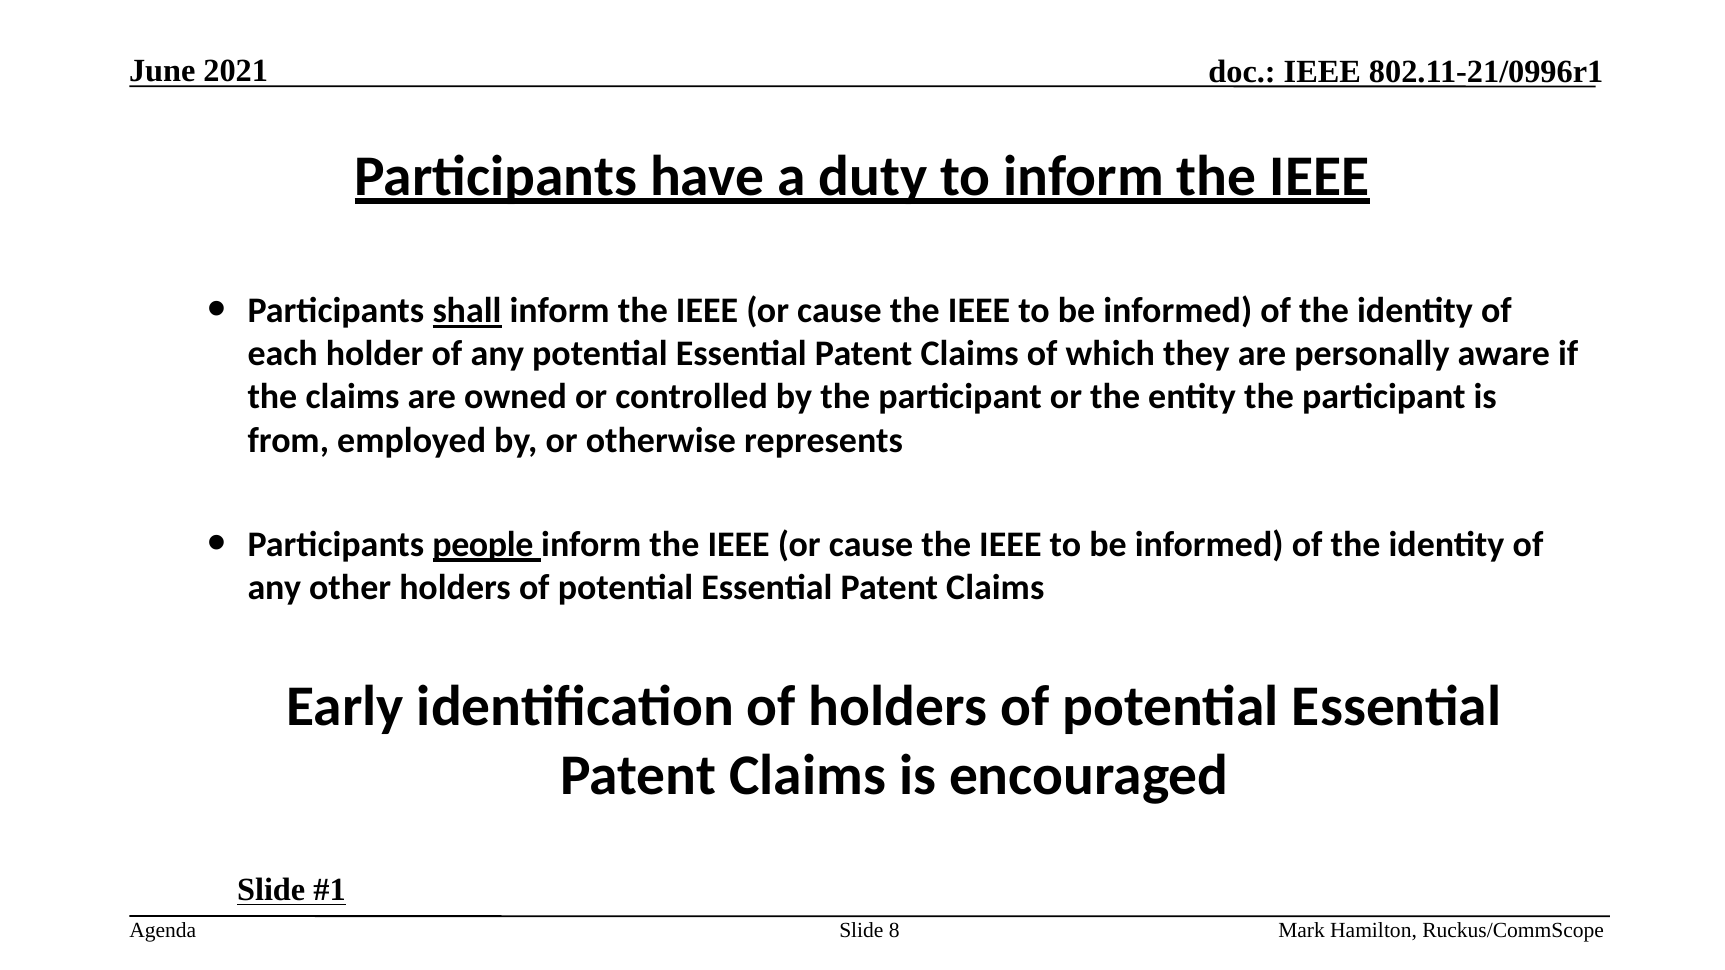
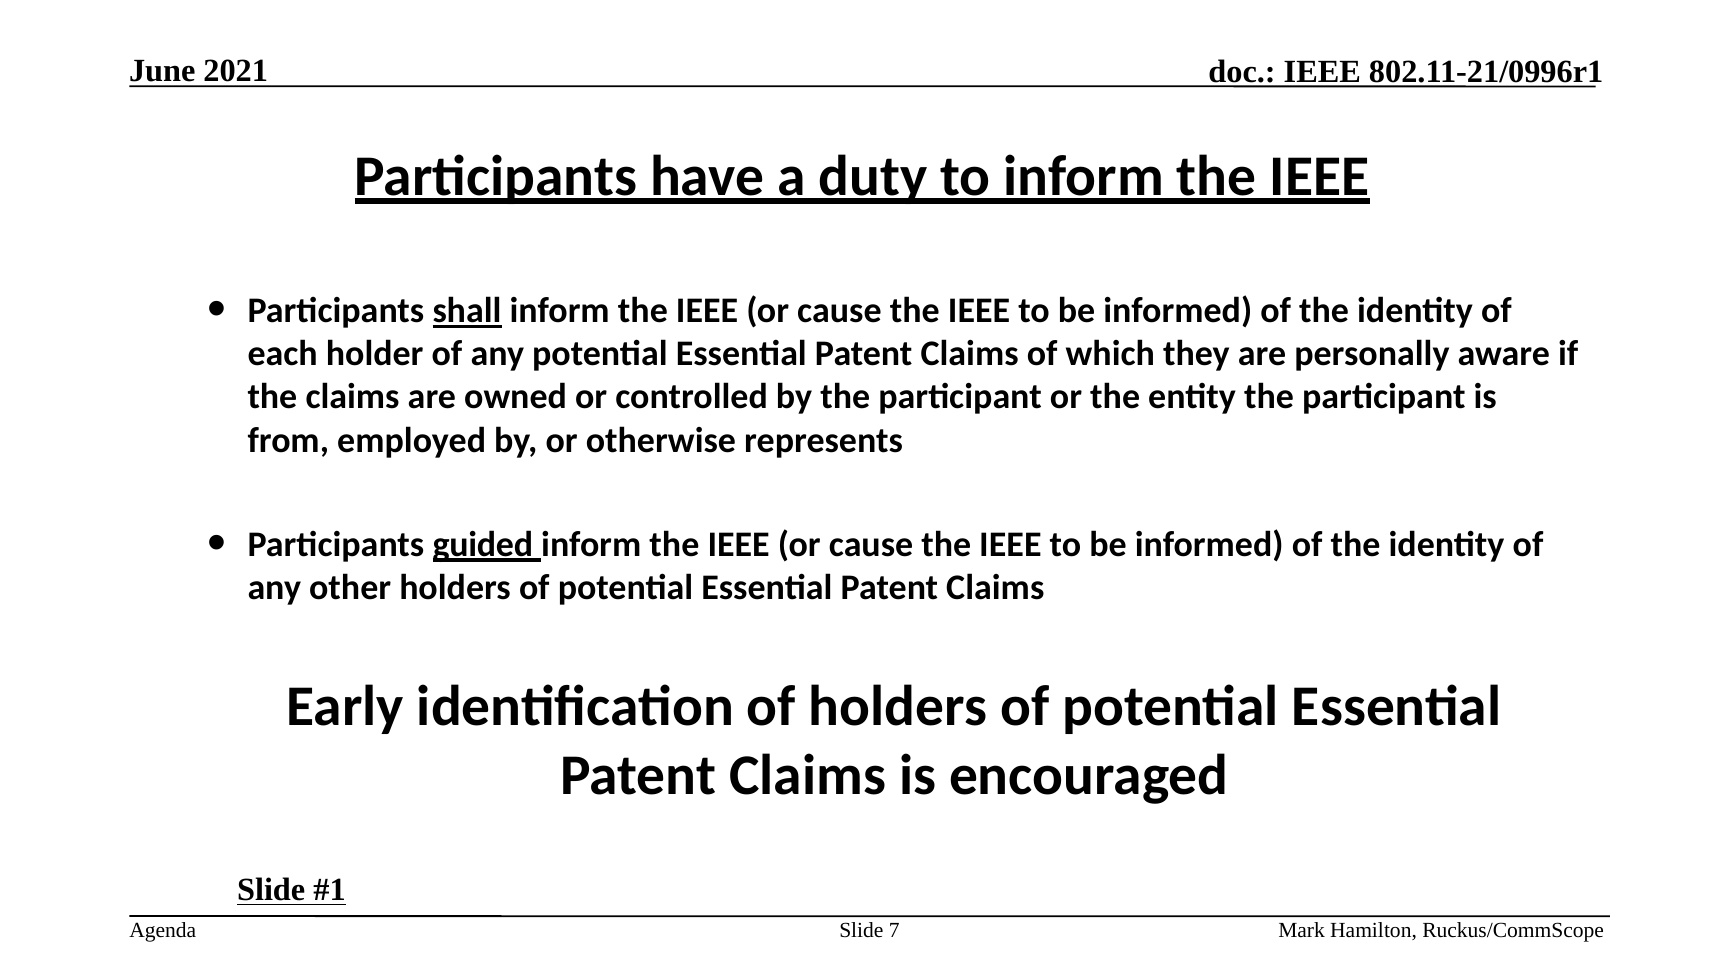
people: people -> guided (483, 545)
8: 8 -> 7 (894, 931)
